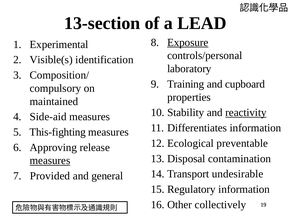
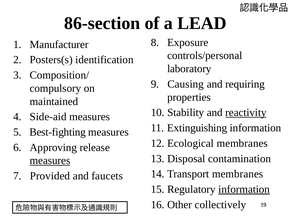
13-section: 13-section -> 86-section (102, 23)
Exposure underline: present -> none (188, 42)
Experimental: Experimental -> Manufacturer (59, 44)
Visible(s: Visible(s -> Posters(s (51, 60)
Training: Training -> Causing (186, 84)
cupboard: cupboard -> requiring (245, 84)
Differentiates: Differentiates -> Extinguishing (197, 127)
This-fighting: This-fighting -> Best-fighting (58, 132)
preventable: preventable -> membranes (242, 143)
undesirable: undesirable -> membranes (238, 173)
general: general -> faucets (107, 175)
information underline: none -> present (244, 189)
